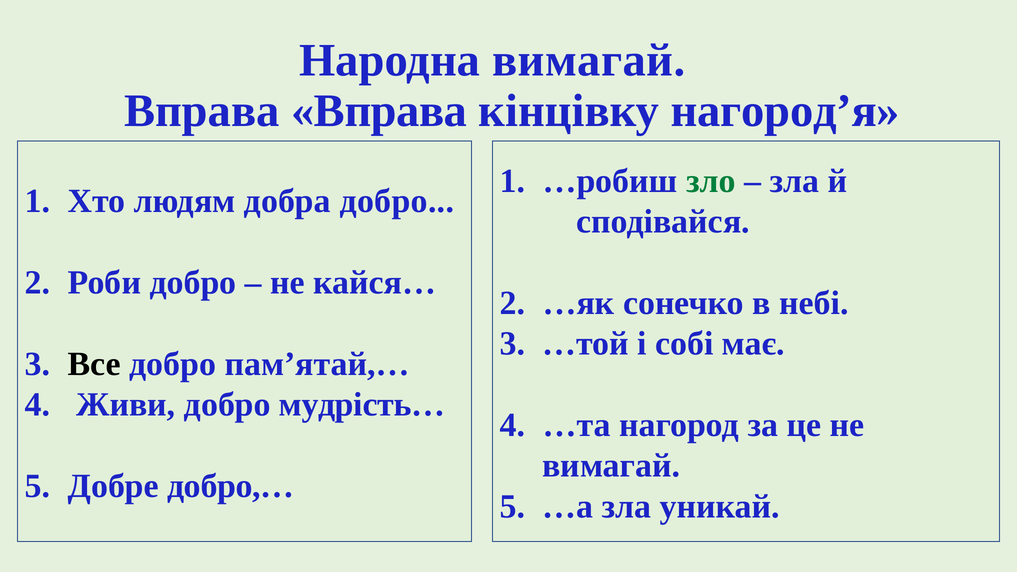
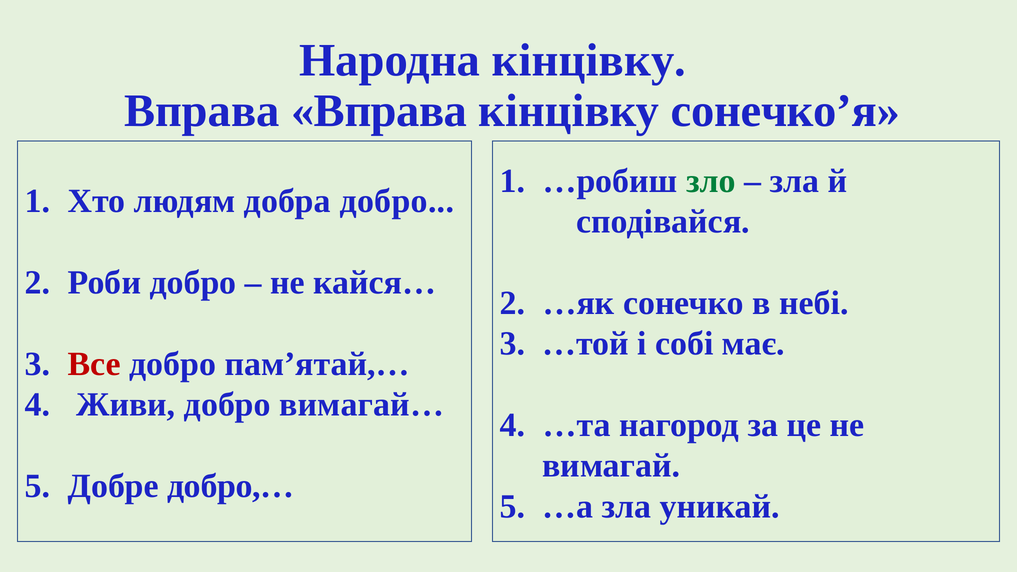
Народна вимагай: вимагай -> кінцівку (589, 60)
нагород’я: нагород’я -> сонечко’я (785, 111)
Все colour: black -> red (94, 364)
мудрість…: мудрість… -> вимагай… (362, 405)
